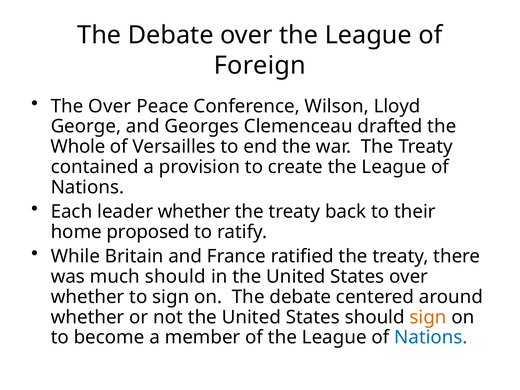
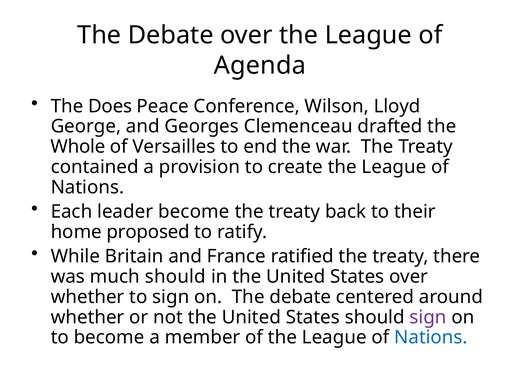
Foreign: Foreign -> Agenda (260, 65)
The Over: Over -> Does (110, 106)
leader whether: whether -> become (194, 212)
sign colour: orange -> purple (428, 317)
